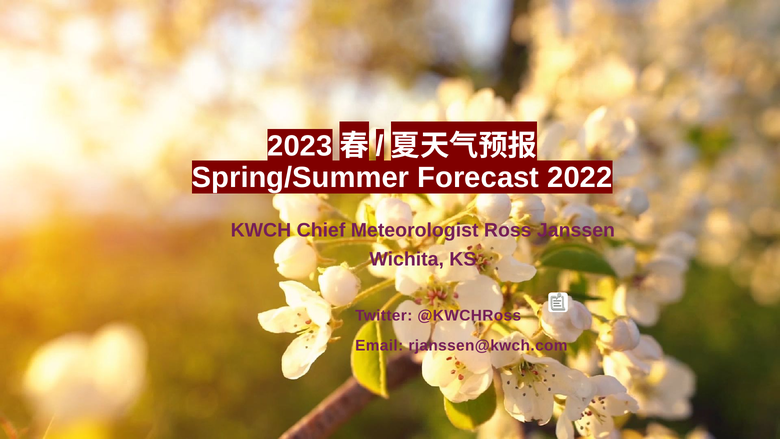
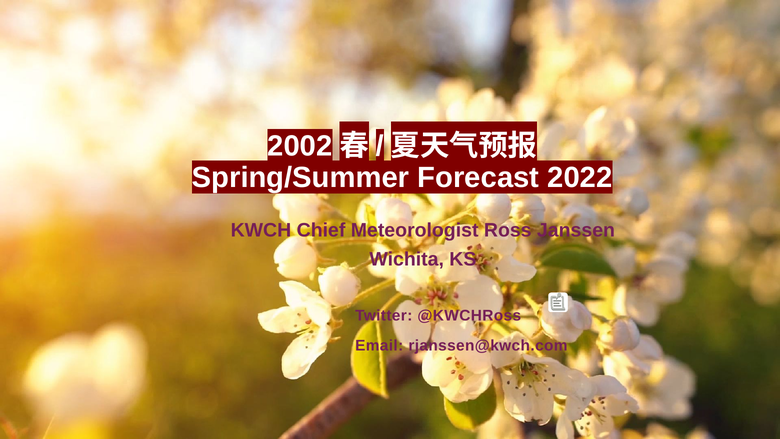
2023: 2023 -> 2002 (300, 146)
